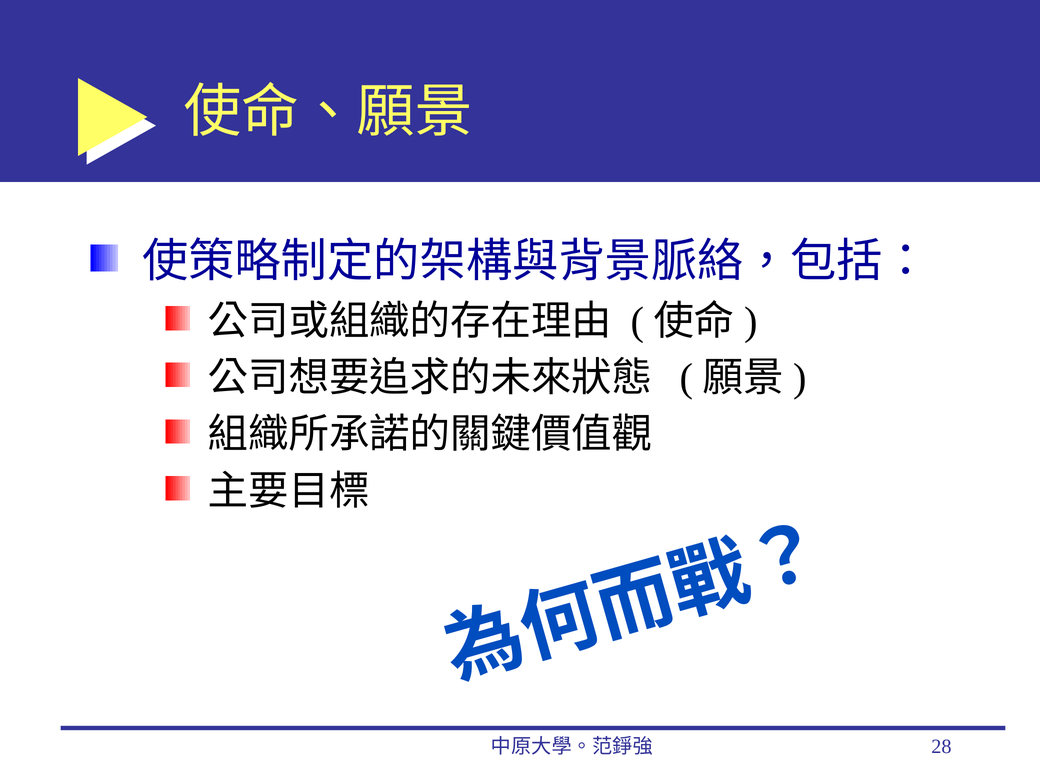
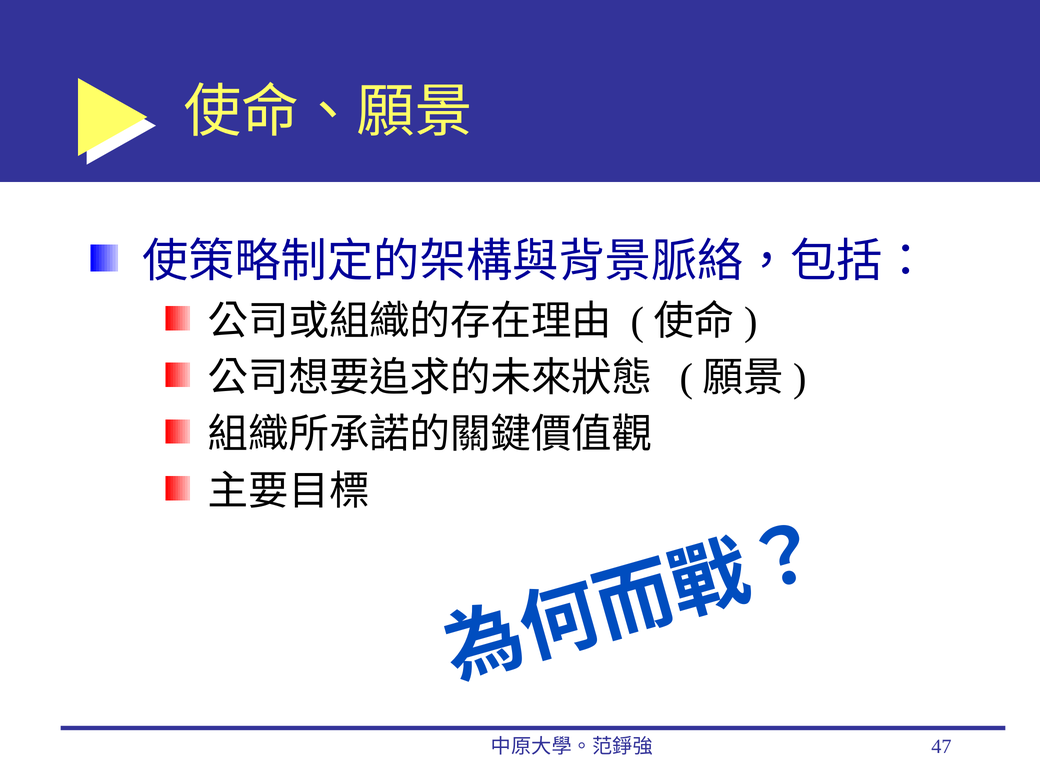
28: 28 -> 47 (941, 747)
